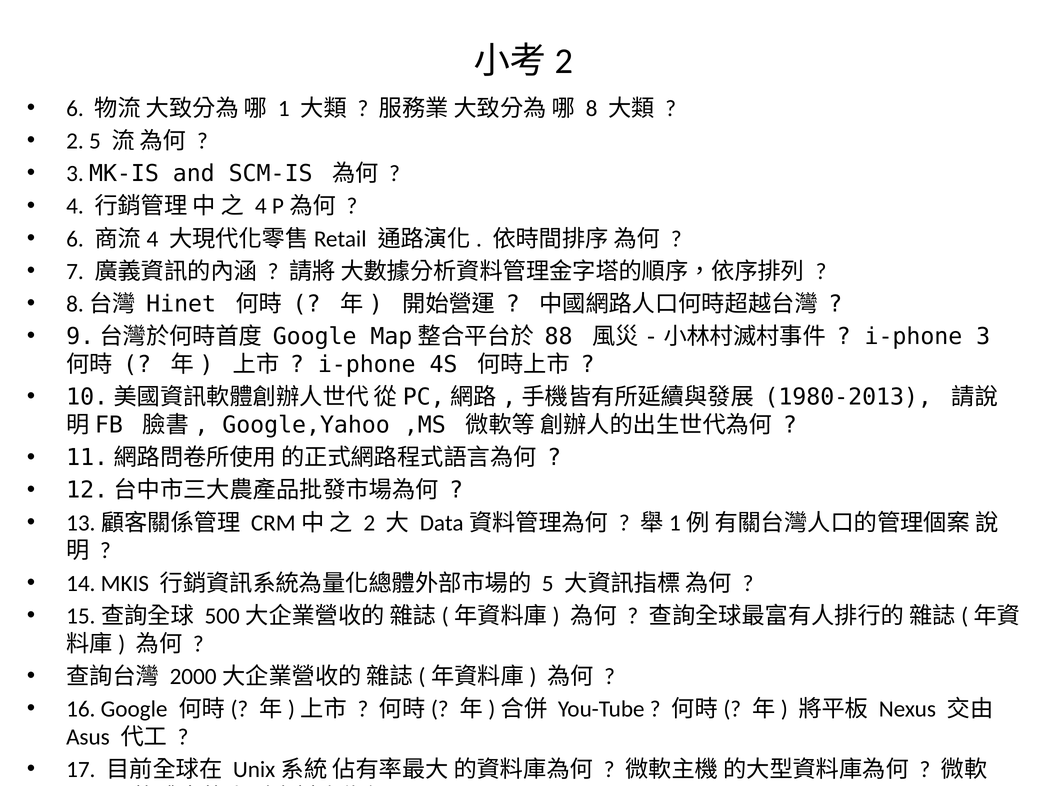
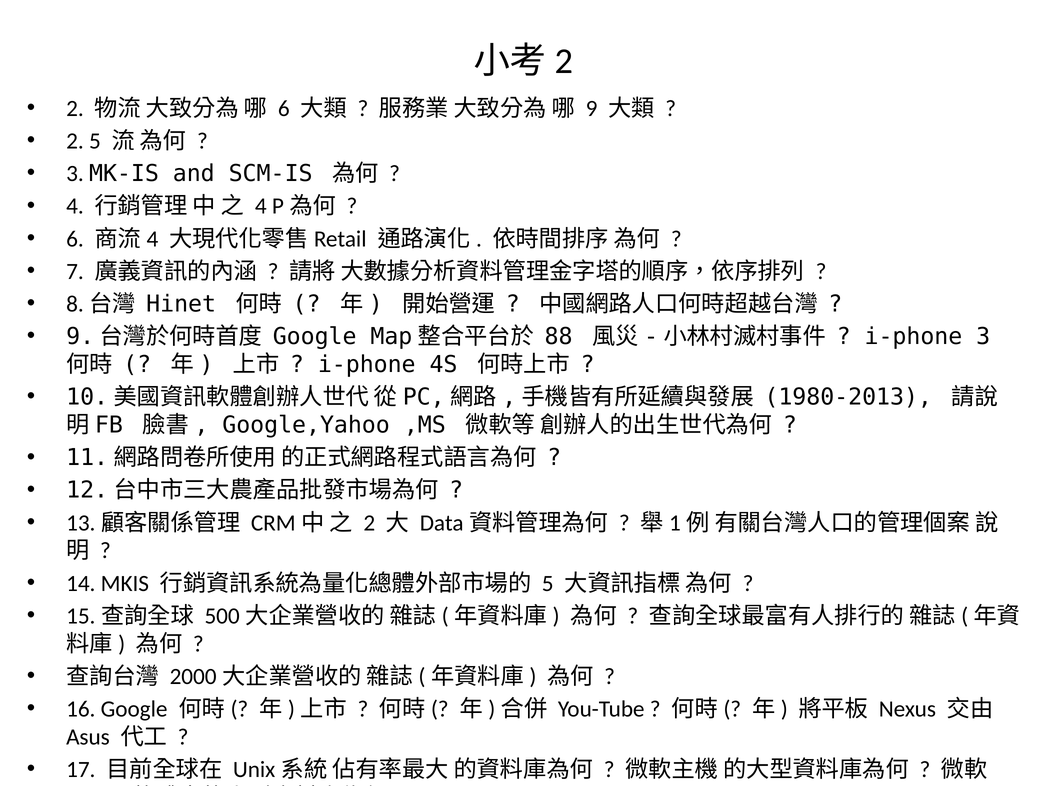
6: 6 -> 2 (75, 108)
1: 1 -> 6 (284, 108)
8: 8 -> 9 (592, 108)
